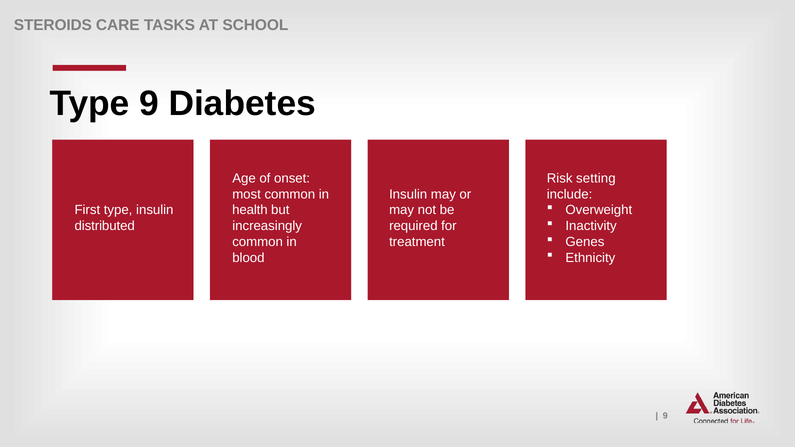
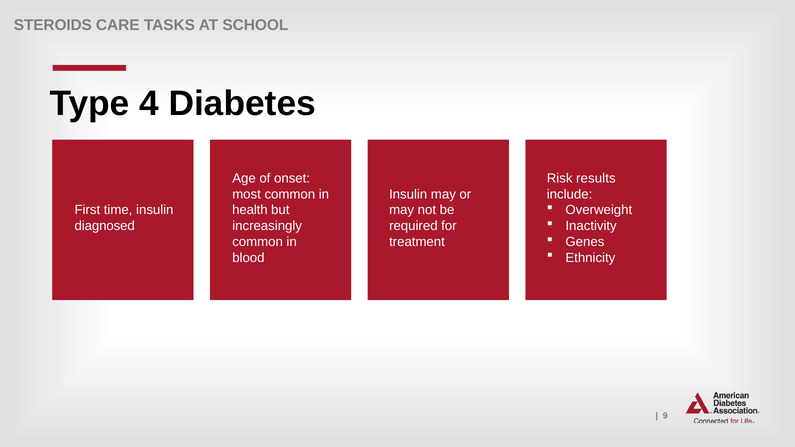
Type 9: 9 -> 4 (149, 103)
setting: setting -> results (596, 178)
First type: type -> time (118, 210)
distributed: distributed -> diagnosed (105, 226)
